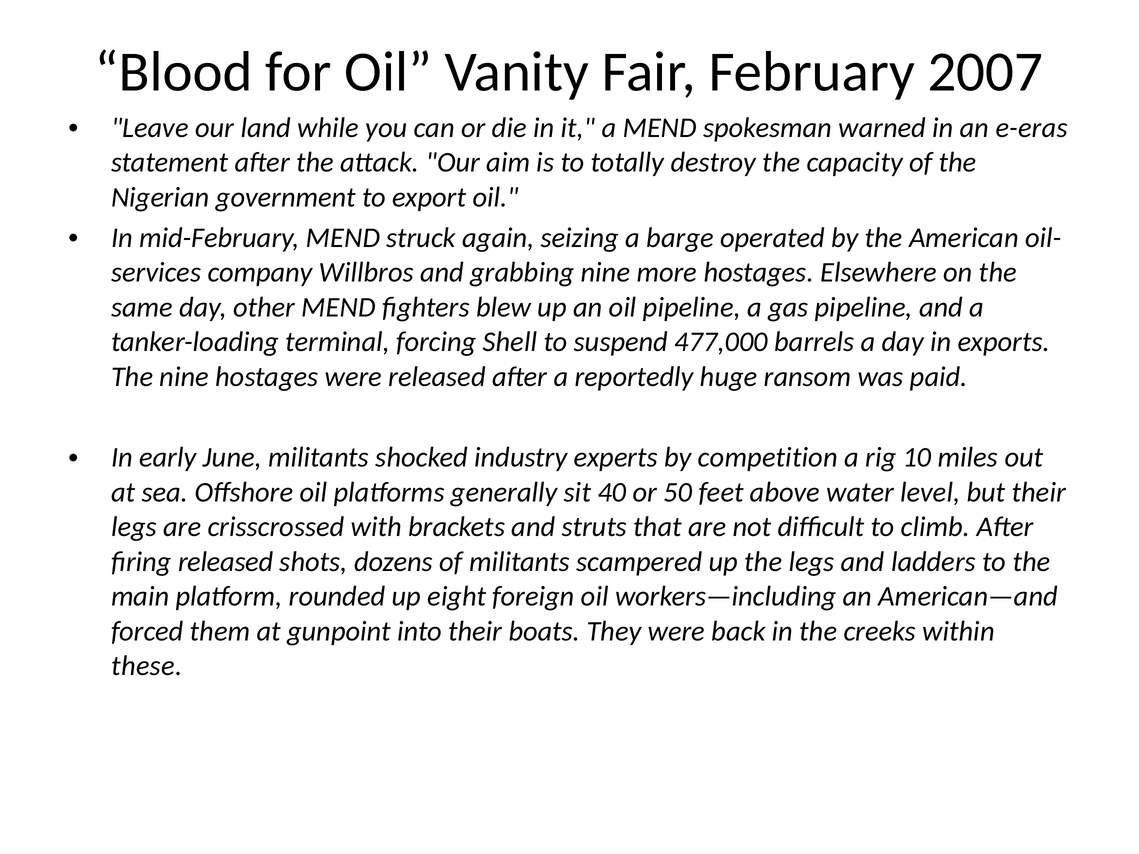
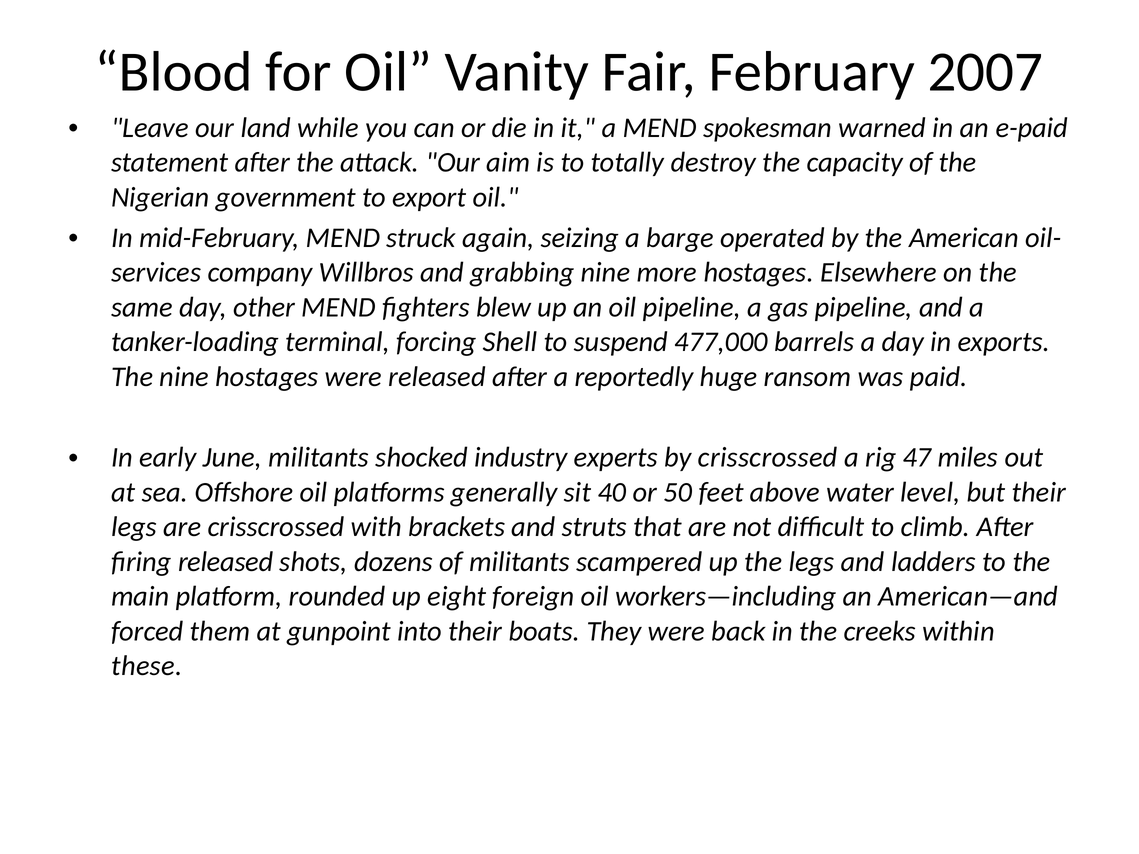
e-eras: e-eras -> e-paid (1032, 128)
by competition: competition -> crisscrossed (768, 458)
10: 10 -> 47 (917, 458)
